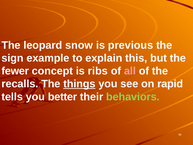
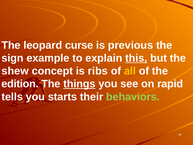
snow: snow -> curse (79, 45)
this underline: none -> present (136, 58)
fewer: fewer -> shew (15, 71)
all colour: pink -> yellow (130, 71)
recalls: recalls -> edition (20, 84)
better: better -> starts (62, 97)
